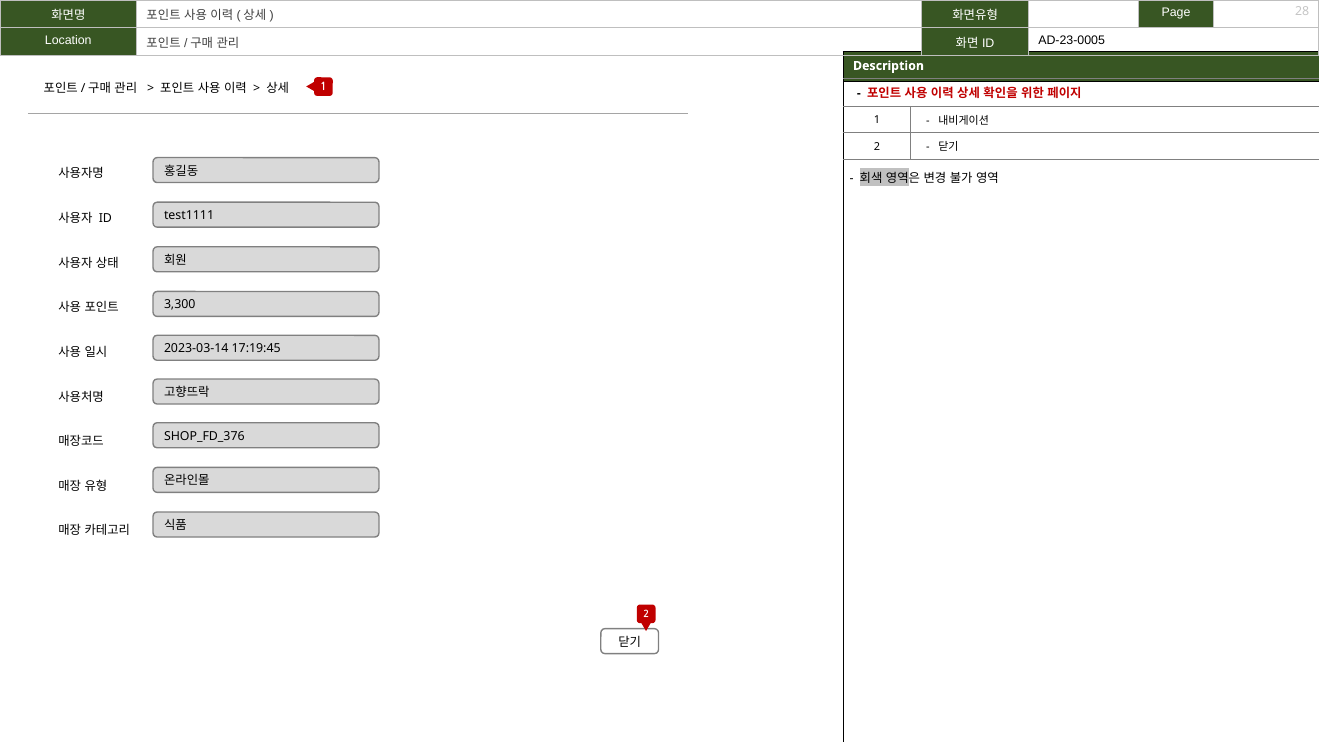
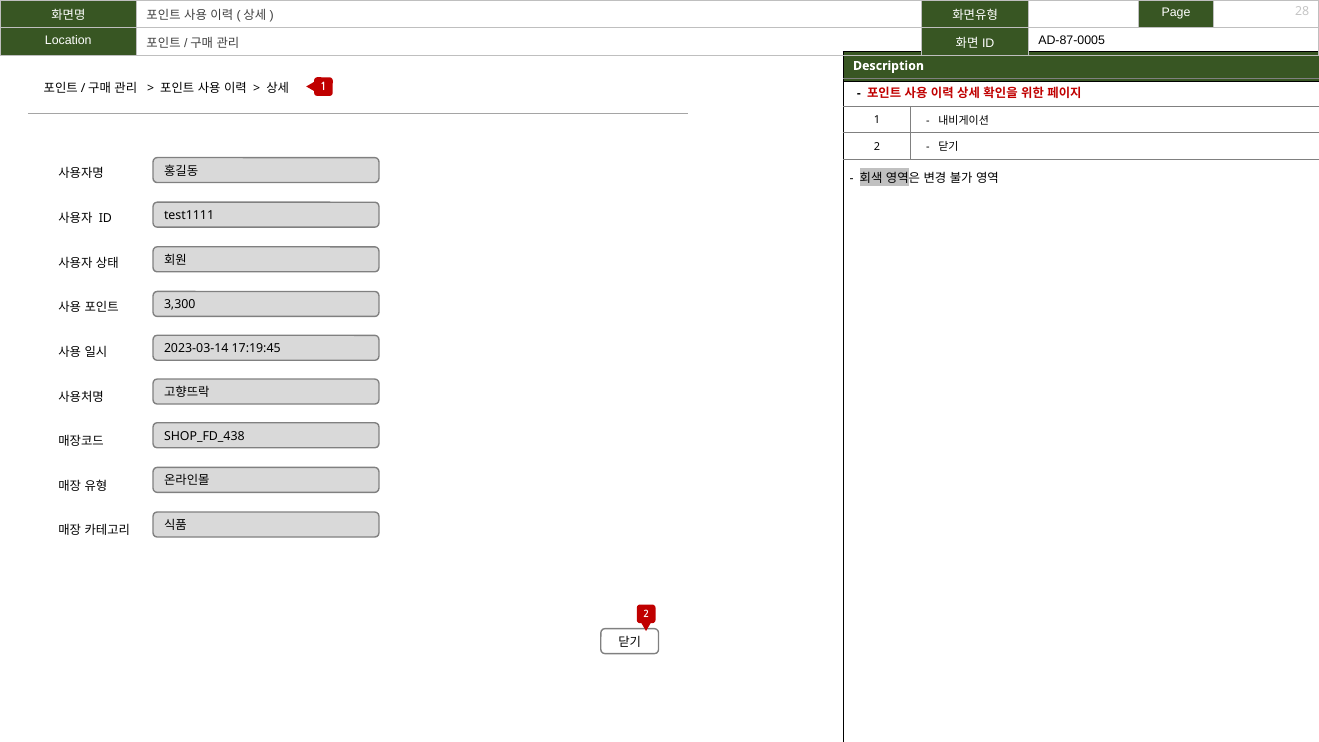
AD-23-0005: AD-23-0005 -> AD-87-0005 (1072, 40)
SHOP_FD_376: SHOP_FD_376 -> SHOP_FD_438 (204, 436)
